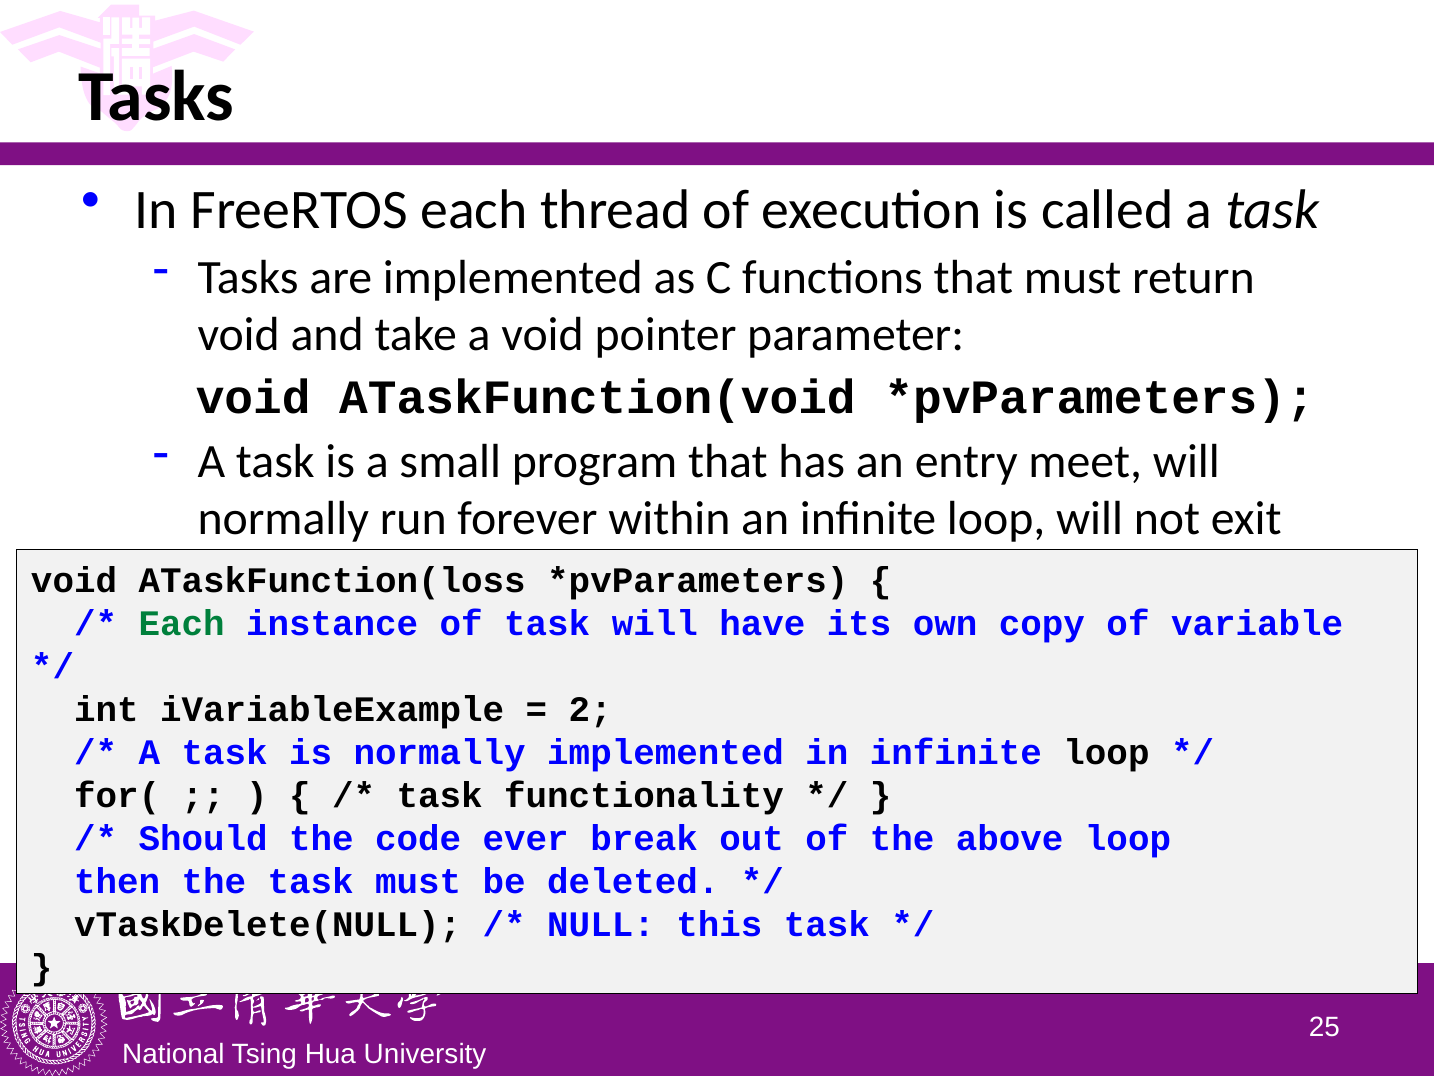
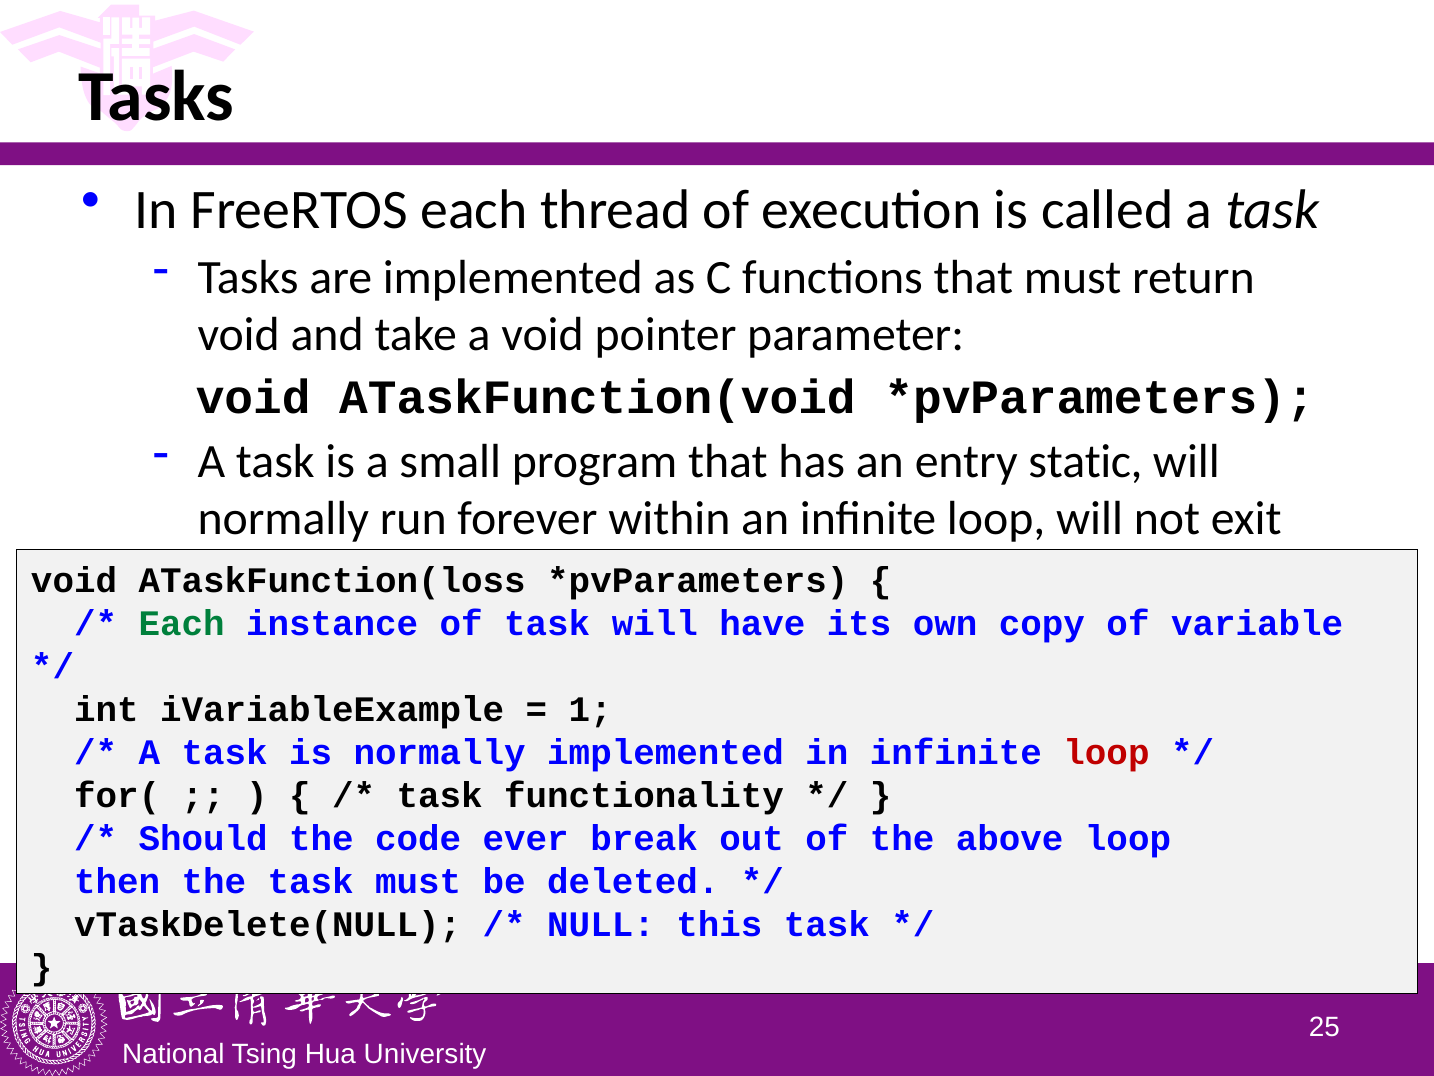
meet: meet -> static (1086, 461)
2: 2 -> 1 (590, 709)
loop colour: black -> red (1106, 752)
